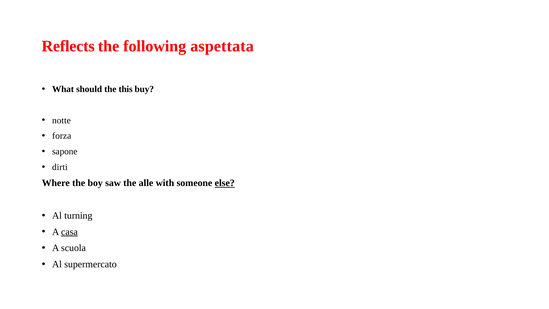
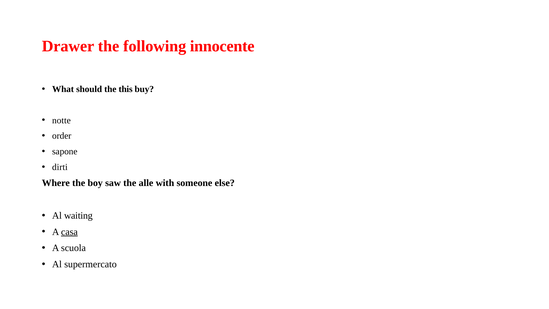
Reflects: Reflects -> Drawer (68, 46)
aspettata: aspettata -> innocente (222, 46)
forza: forza -> order (62, 136)
else underline: present -> none (225, 183)
turning: turning -> waiting (78, 215)
